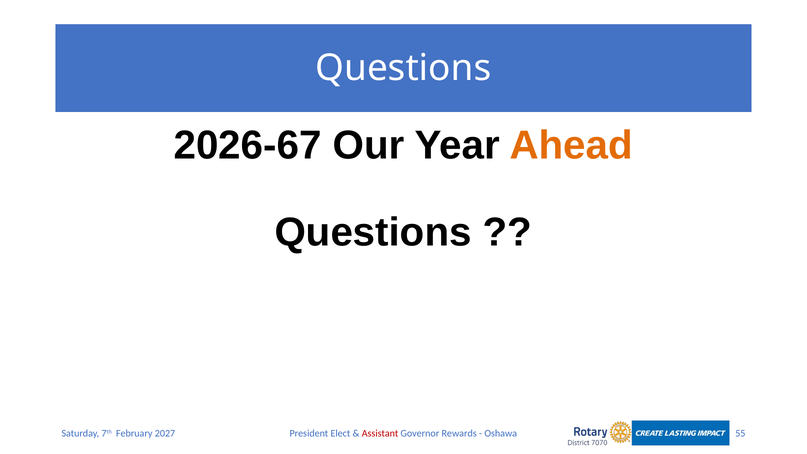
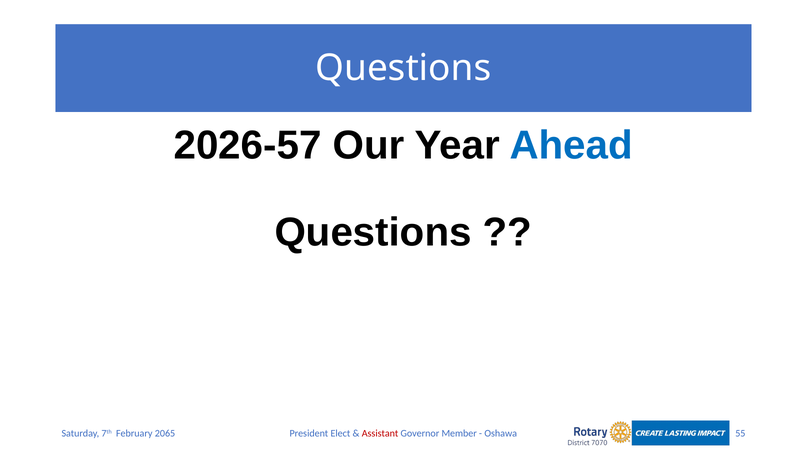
2026-67: 2026-67 -> 2026-57 (248, 145)
Ahead colour: orange -> blue (571, 145)
2027: 2027 -> 2065 (165, 433)
Rewards: Rewards -> Member (459, 433)
